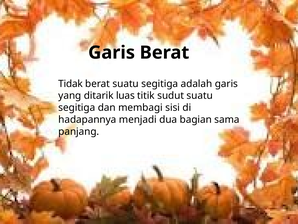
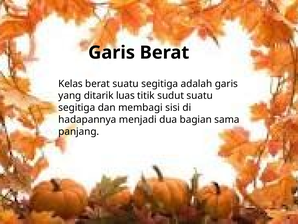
Tidak: Tidak -> Kelas (71, 84)
